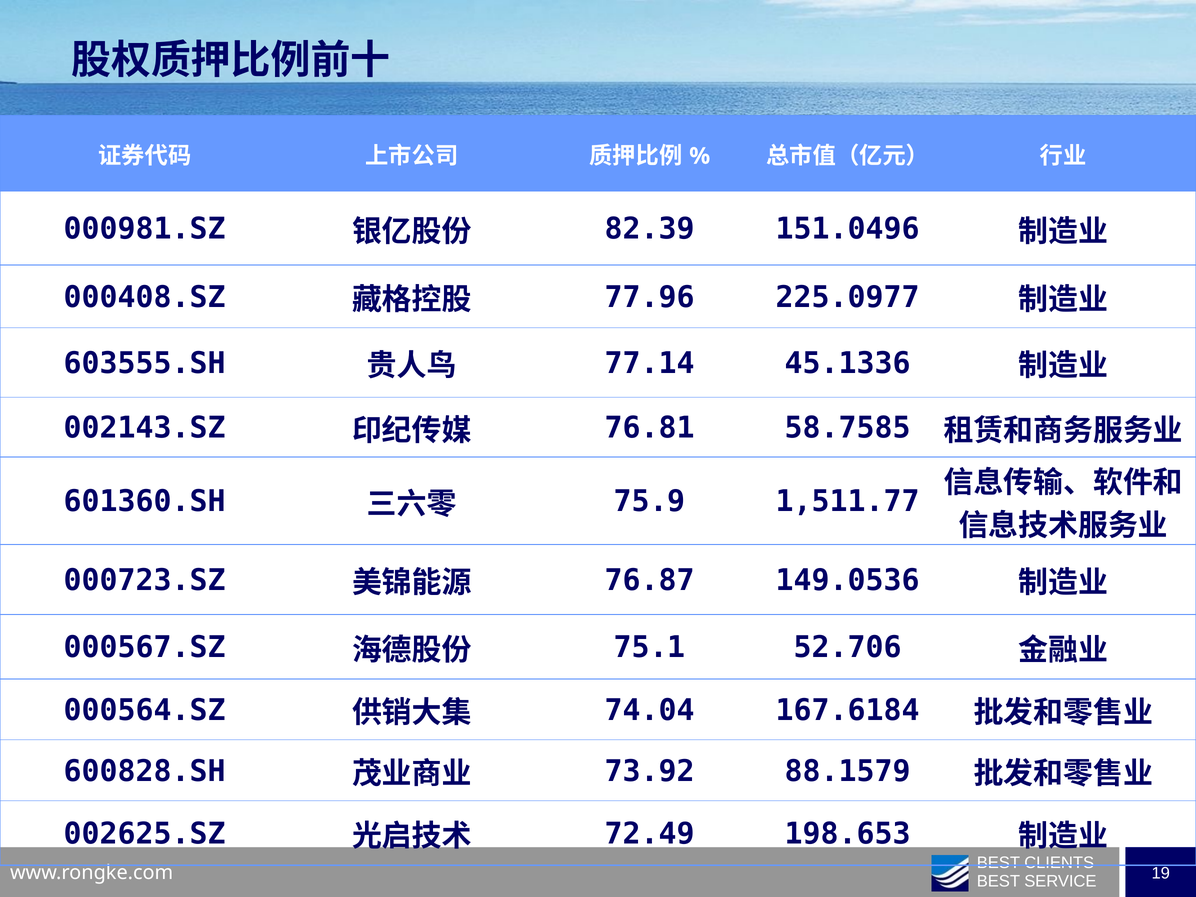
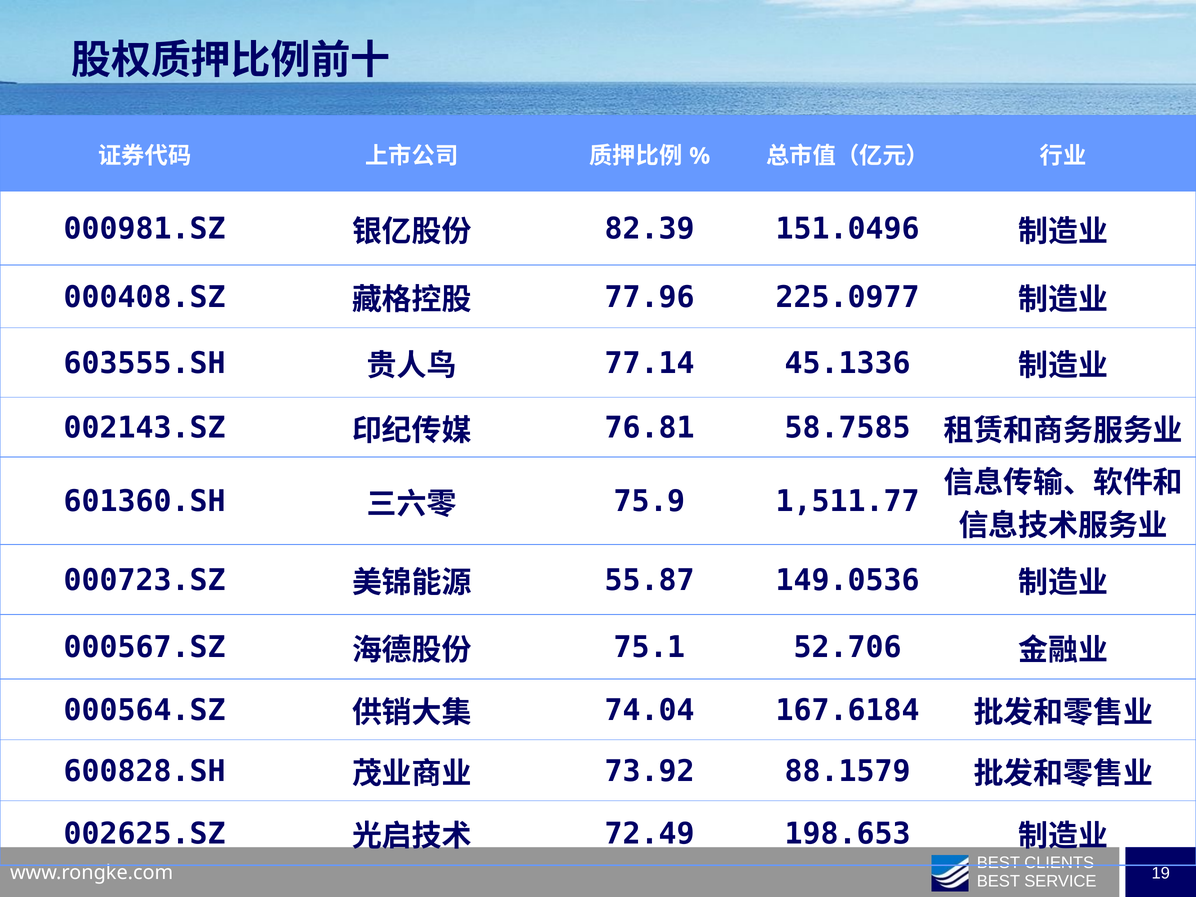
76.87: 76.87 -> 55.87 (650, 580)
